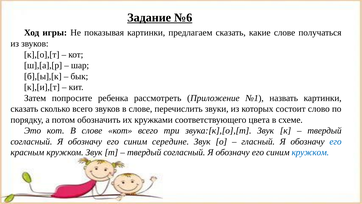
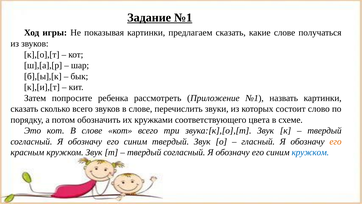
Задание №6: №6 -> №1 (183, 18)
синим середине: середине -> твердый (171, 141)
его colour: blue -> orange (335, 141)
